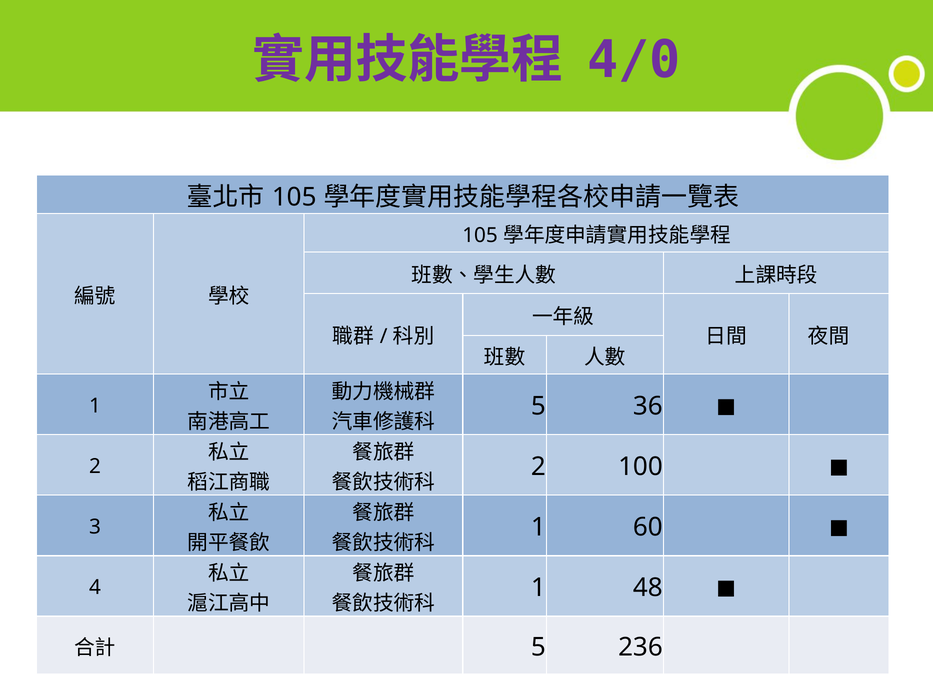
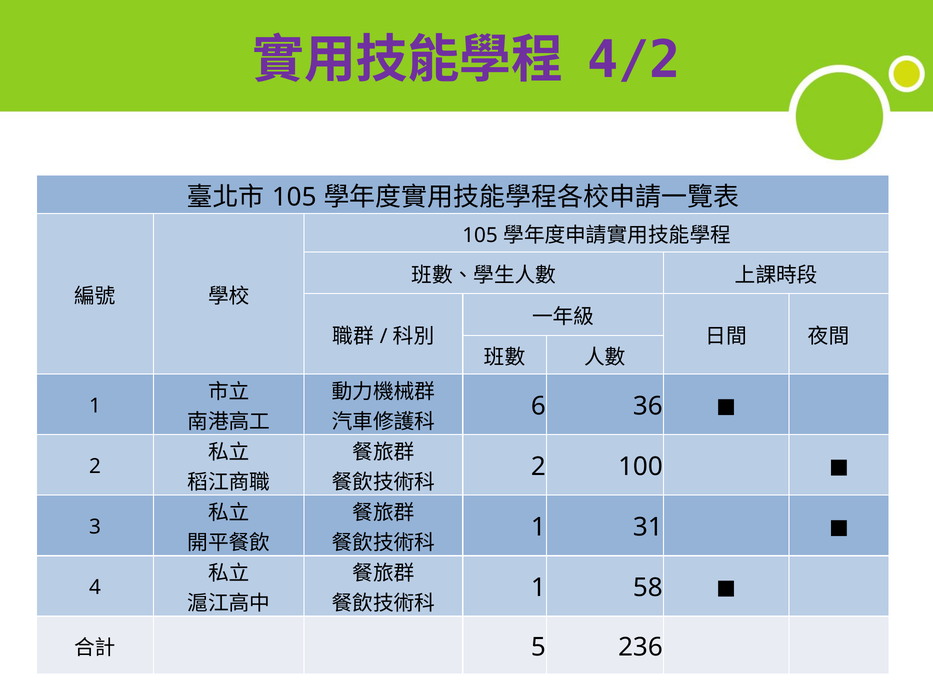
4/0: 4/0 -> 4/2 (634, 60)
5: 5 -> 6 (538, 406)
60: 60 -> 31 (648, 527)
48: 48 -> 58 (648, 588)
